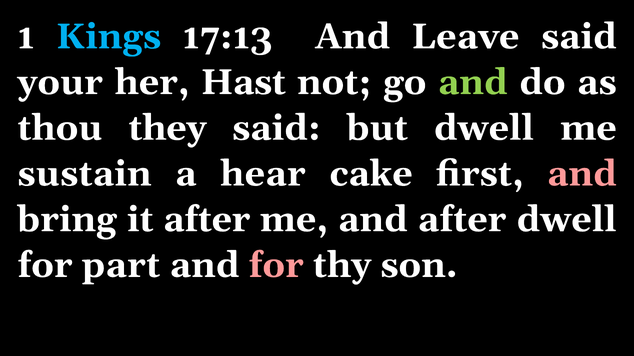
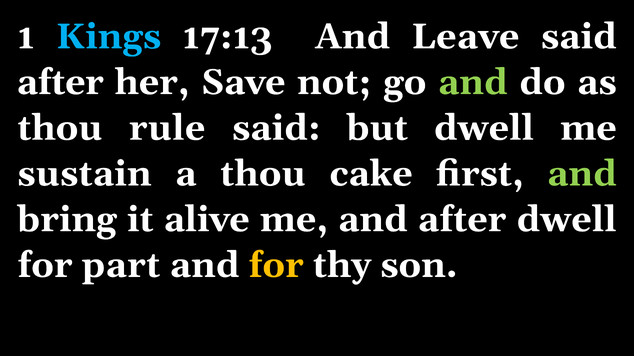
your: your -> after (60, 82)
Hast: Hast -> Save (243, 82)
they: they -> rule (167, 128)
a hear: hear -> thou (263, 174)
and colour: pink -> light green (582, 174)
it after: after -> alive (207, 220)
for colour: pink -> yellow (276, 266)
